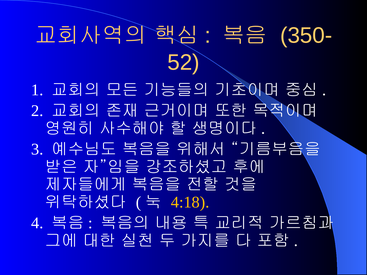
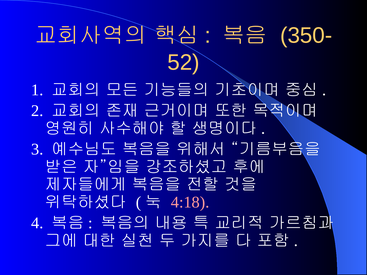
4:18 colour: yellow -> pink (190, 202)
